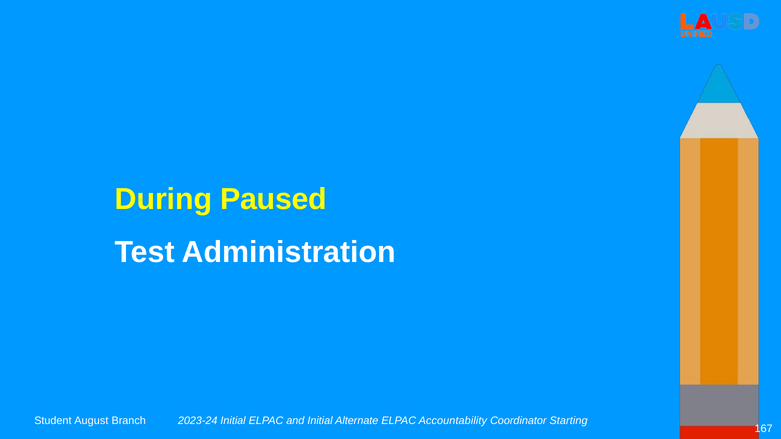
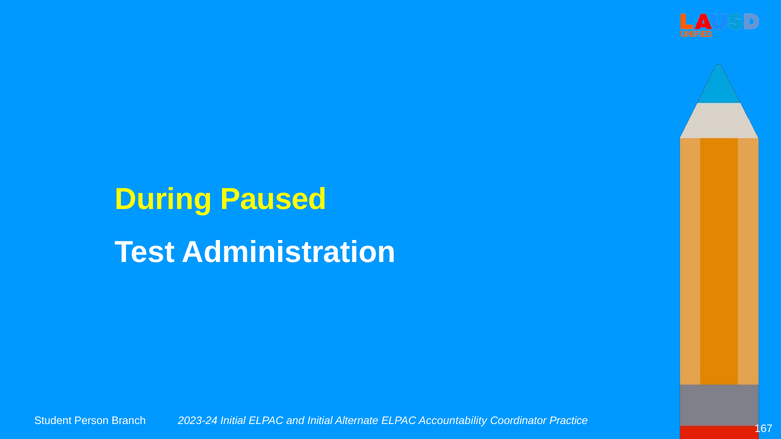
August: August -> Person (91, 421)
Starting: Starting -> Practice (569, 421)
